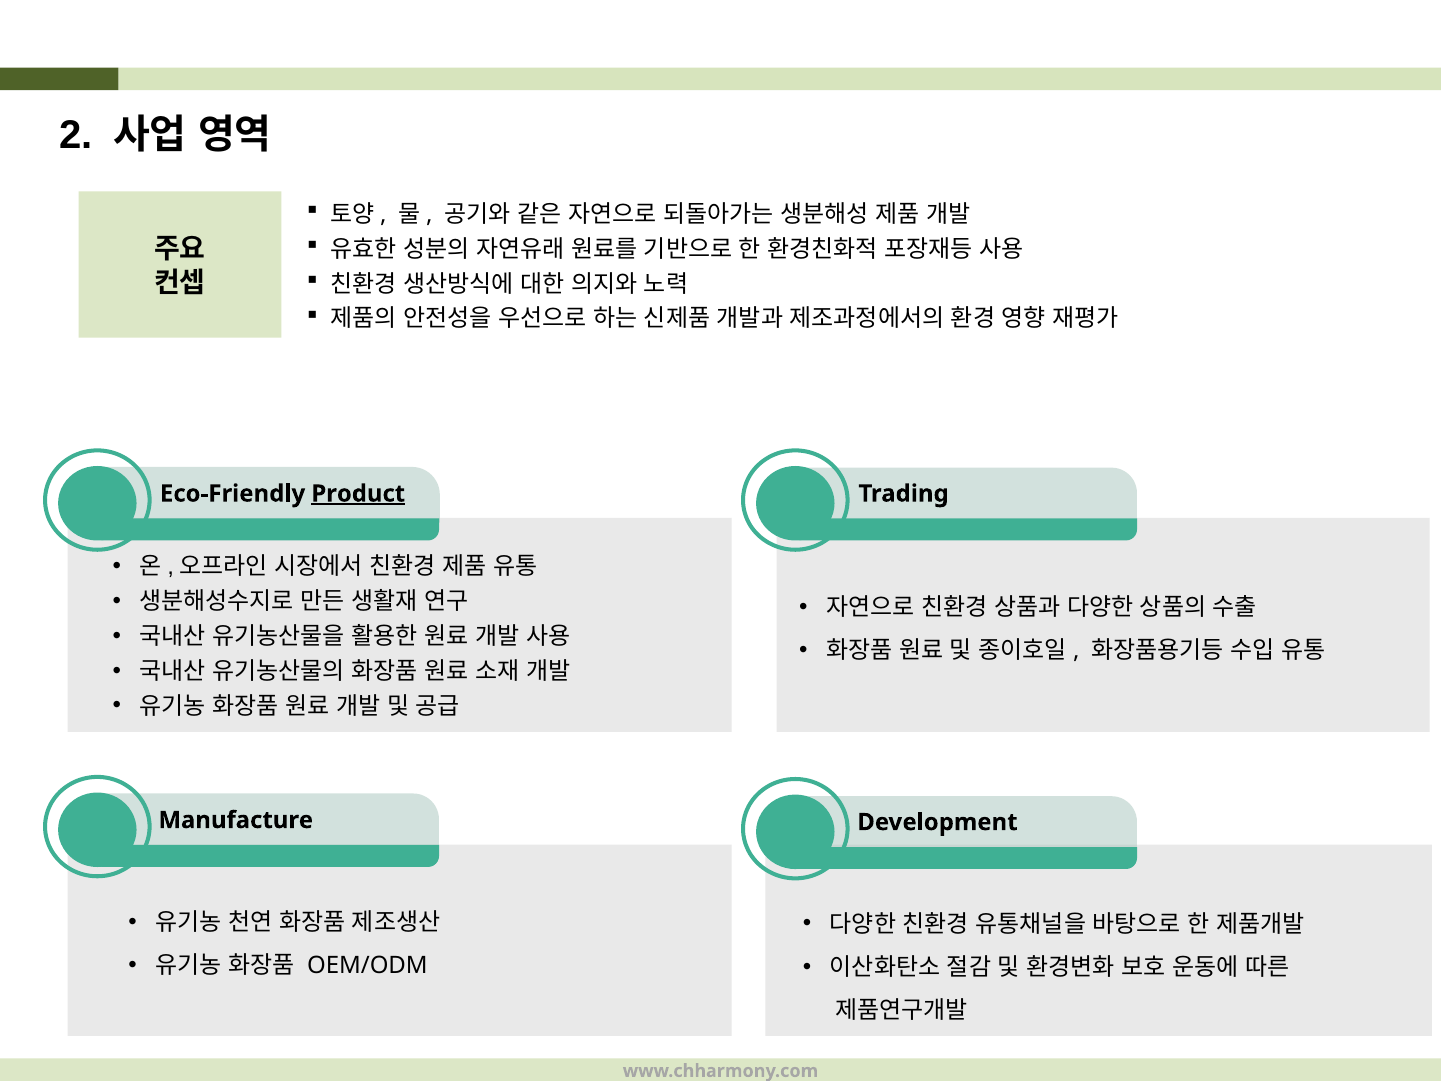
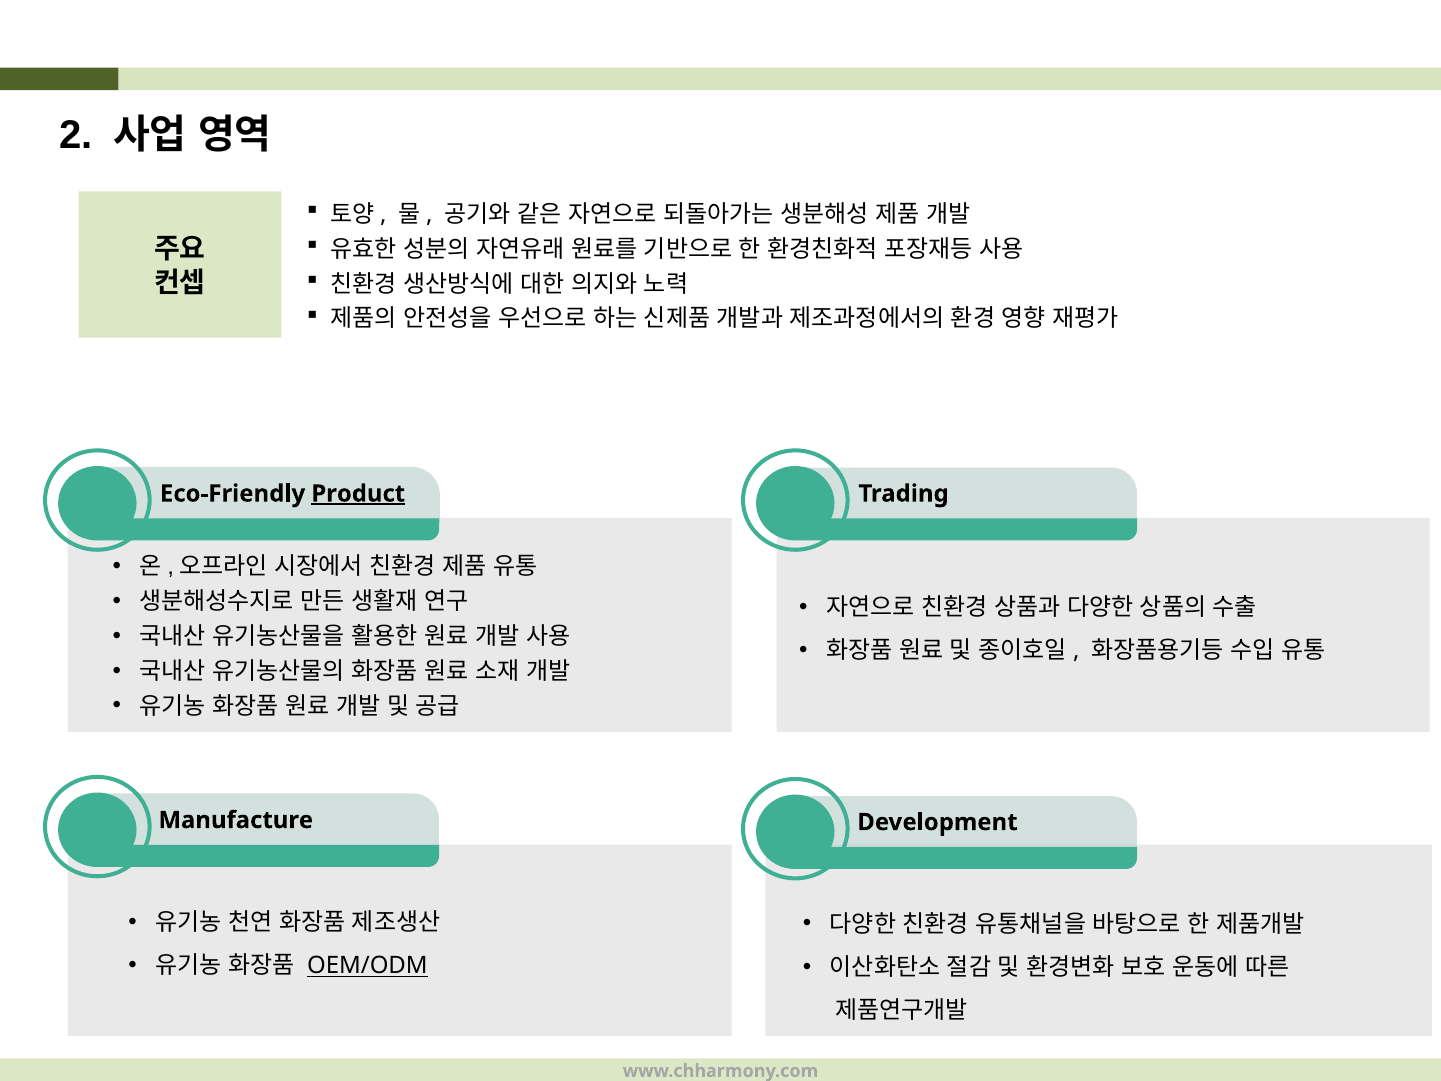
OEM/ODM underline: none -> present (367, 966)
